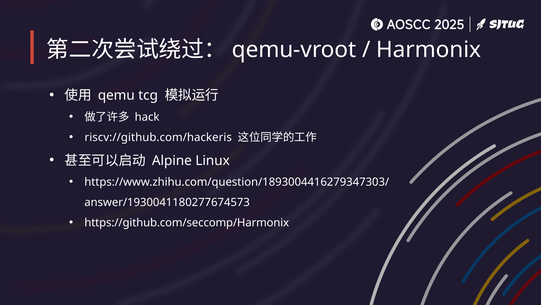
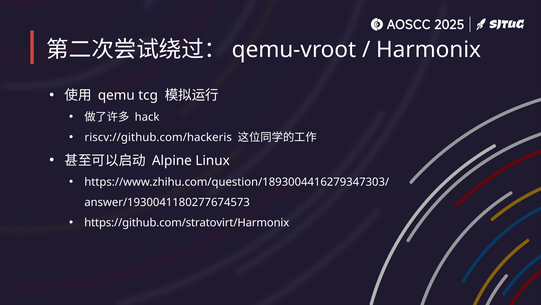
https://github.com/seccomp/Harmonix: https://github.com/seccomp/Harmonix -> https://github.com/stratovirt/Harmonix (187, 222)
